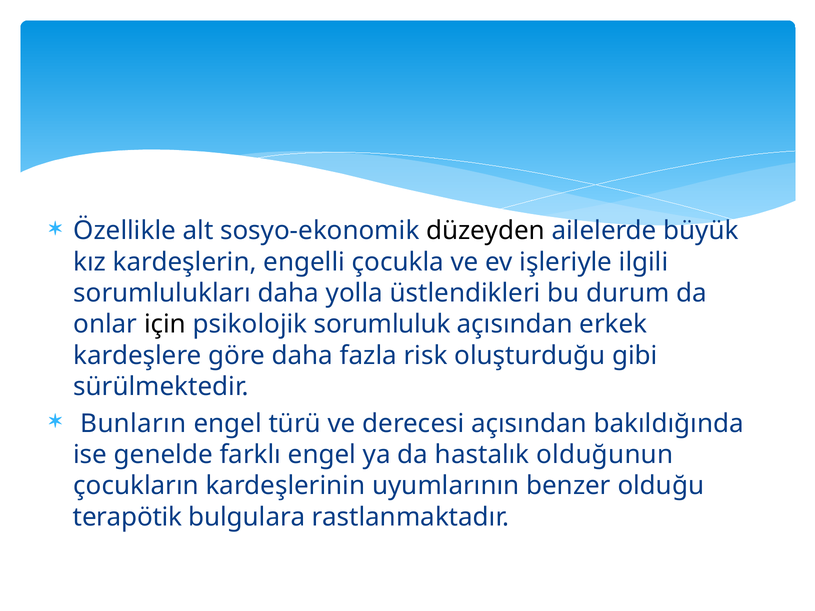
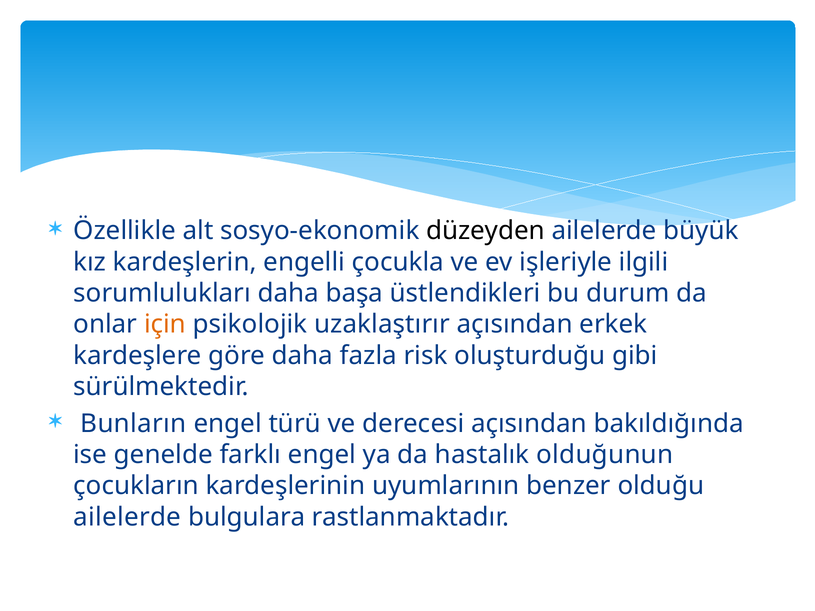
yolla: yolla -> başa (354, 293)
için colour: black -> orange (165, 325)
sorumluluk: sorumluluk -> uzaklaştırır (382, 325)
terapötik: terapötik -> ailelerde (127, 517)
